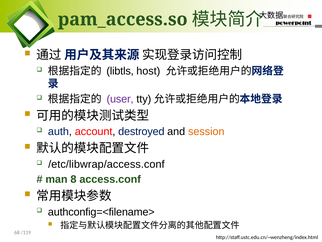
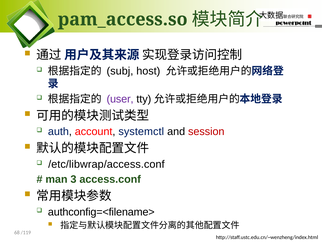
libtls: libtls -> subj (120, 71)
destroyed: destroyed -> systemctl (141, 131)
session colour: orange -> red (206, 131)
8: 8 -> 3 (73, 179)
